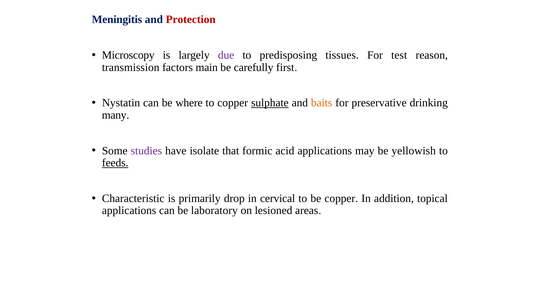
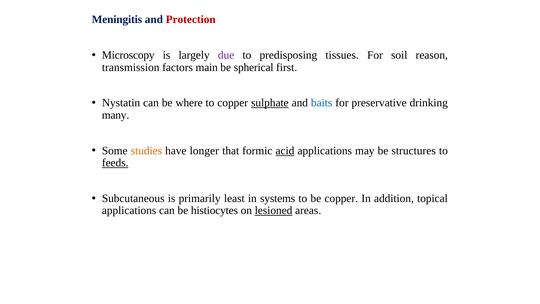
test: test -> soil (399, 55)
carefully: carefully -> spherical (254, 67)
baits colour: orange -> blue (322, 103)
studies colour: purple -> orange (146, 151)
isolate: isolate -> longer (204, 151)
acid underline: none -> present (285, 151)
yellowish: yellowish -> structures (414, 151)
Characteristic: Characteristic -> Subcutaneous (133, 198)
drop: drop -> least (234, 198)
cervical: cervical -> systems (278, 198)
laboratory: laboratory -> histiocytes (214, 210)
lesioned underline: none -> present (274, 210)
